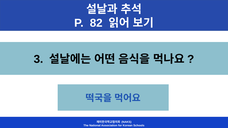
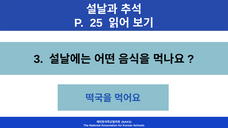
82: 82 -> 25 (96, 23)
